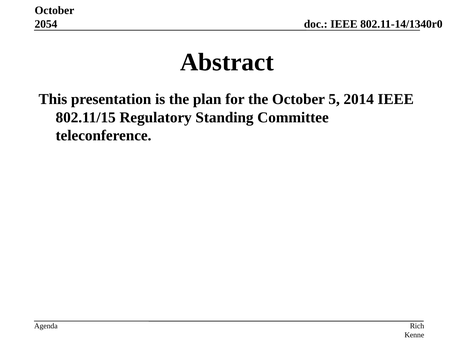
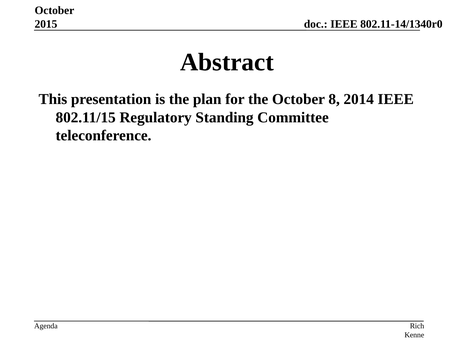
2054: 2054 -> 2015 (46, 24)
5: 5 -> 8 (334, 99)
